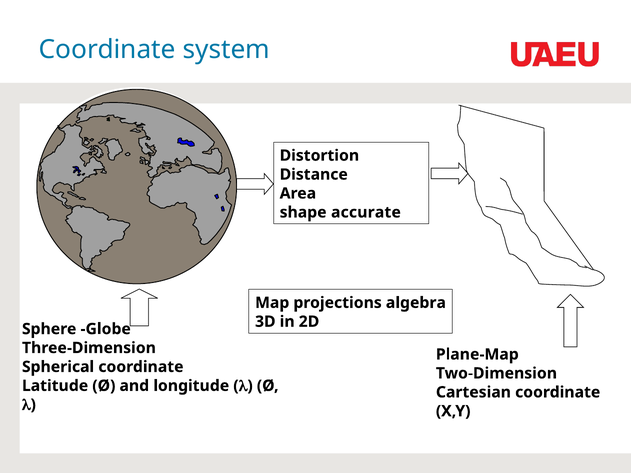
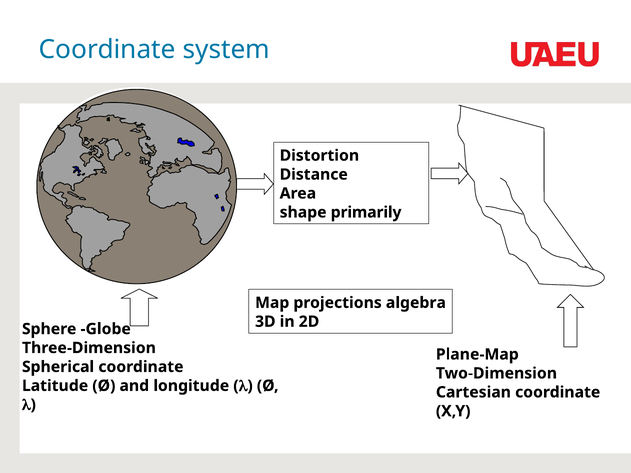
accurate: accurate -> primarily (366, 212)
